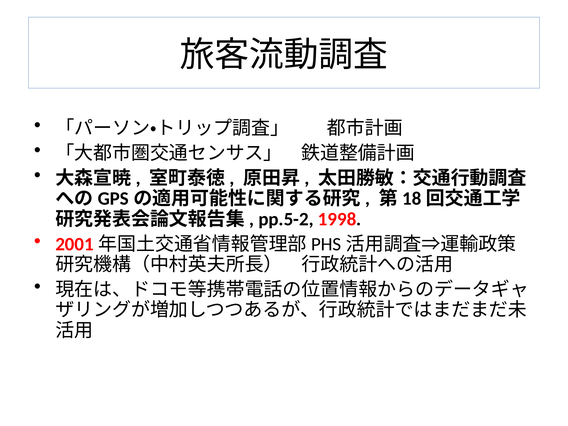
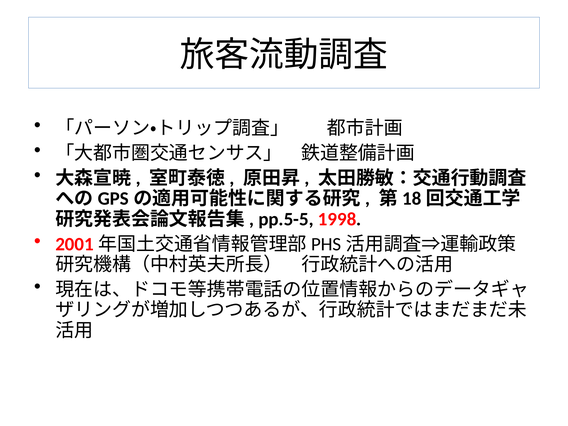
pp.5-2: pp.5-2 -> pp.5-5 (286, 219)
